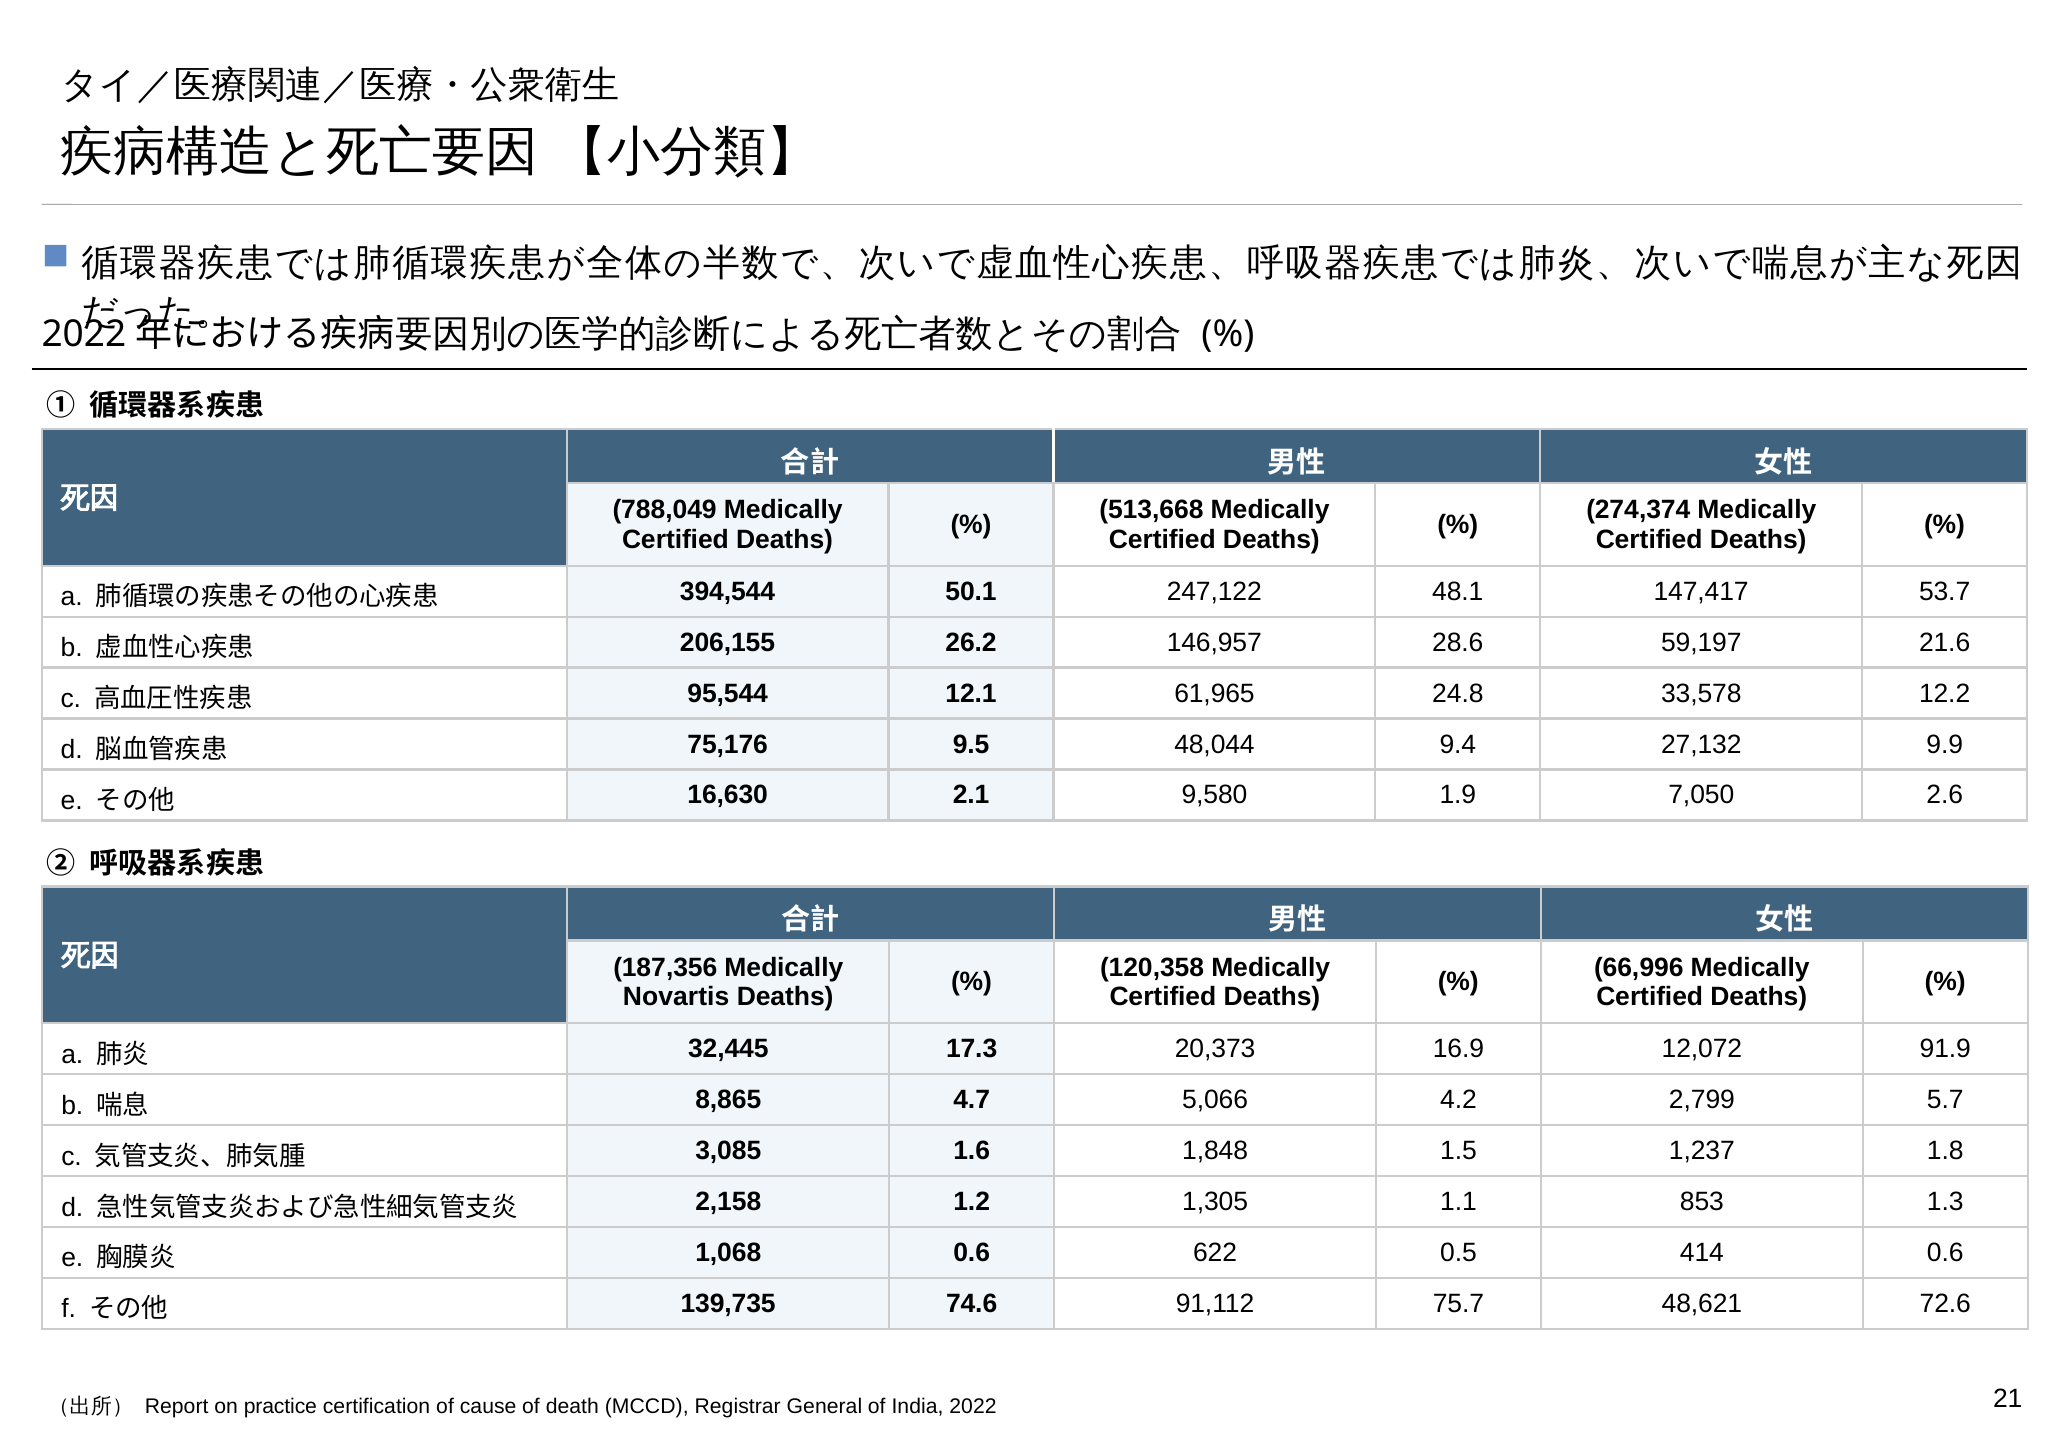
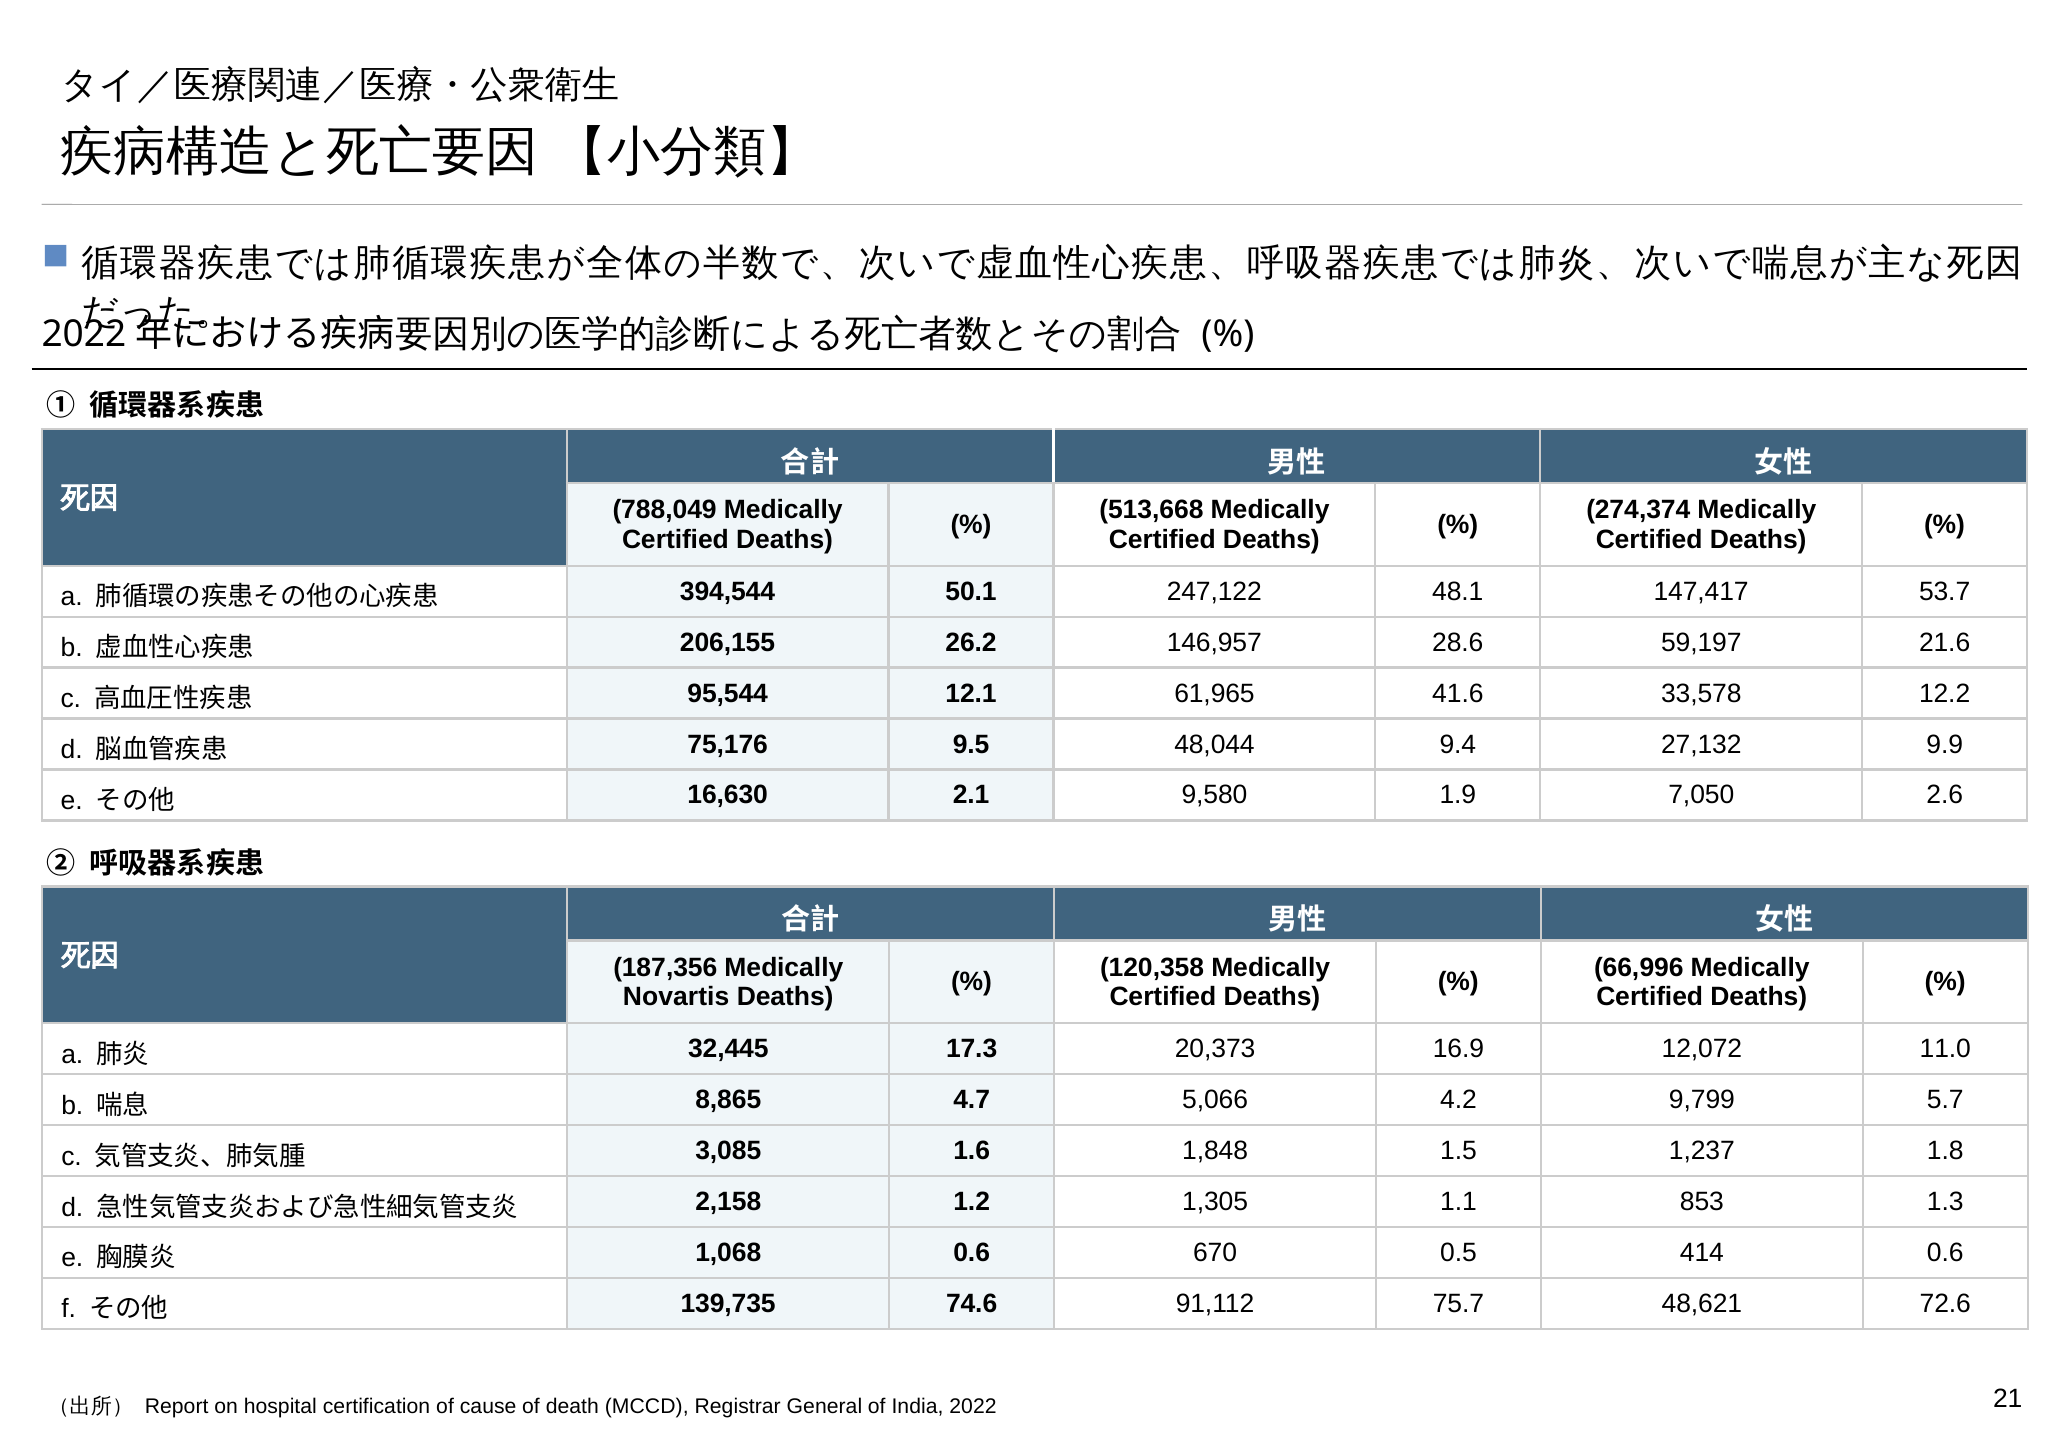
24.8: 24.8 -> 41.6 (1458, 693)
91.9: 91.9 -> 11.0 (1945, 1049)
2,799: 2,799 -> 9,799 (1702, 1100)
622: 622 -> 670 (1215, 1253)
practice: practice -> hospital (280, 1406)
